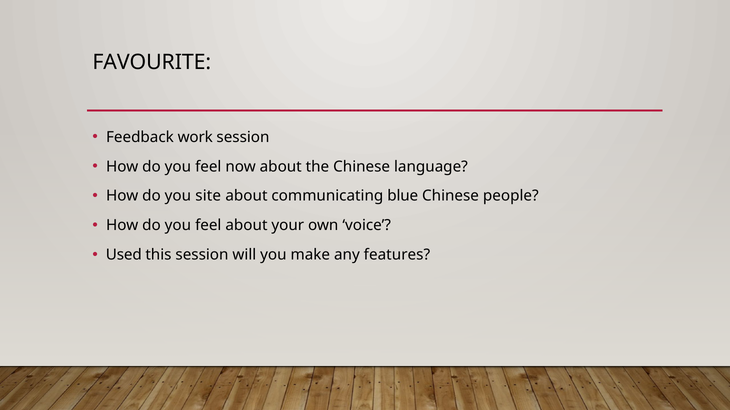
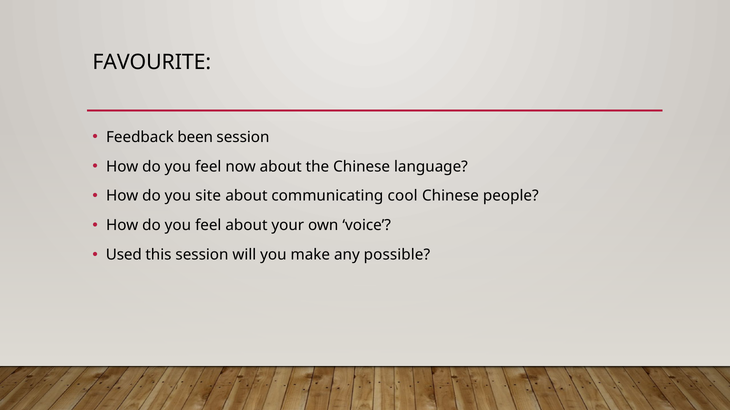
work: work -> been (195, 137)
blue: blue -> cool (403, 196)
features: features -> possible (397, 255)
